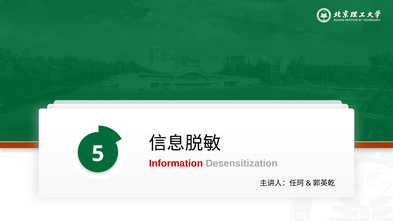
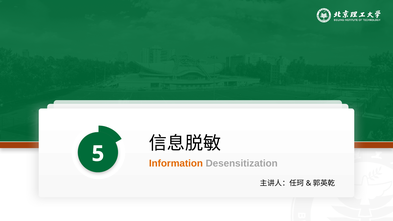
Information colour: red -> orange (176, 164)
